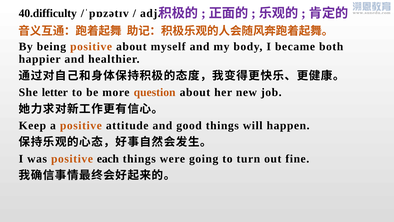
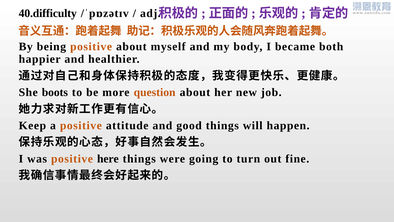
letter: letter -> boots (55, 92)
each: each -> here (108, 159)
